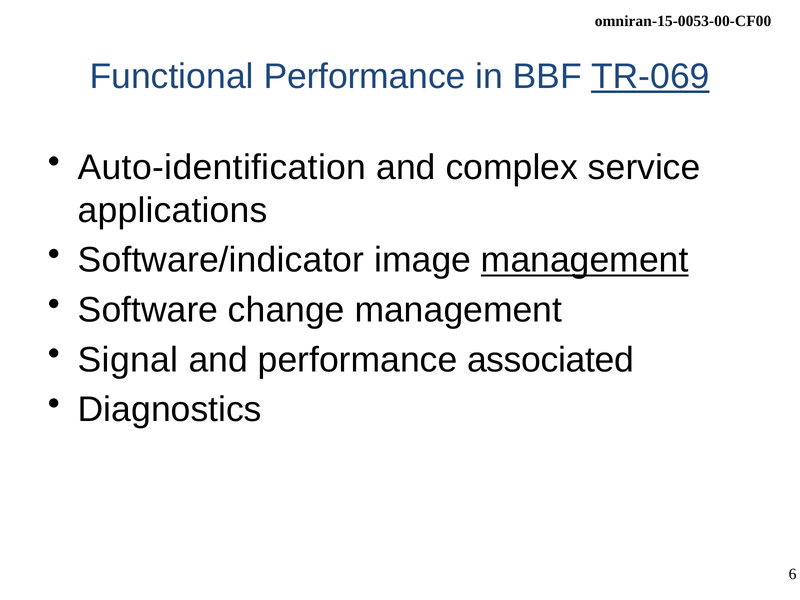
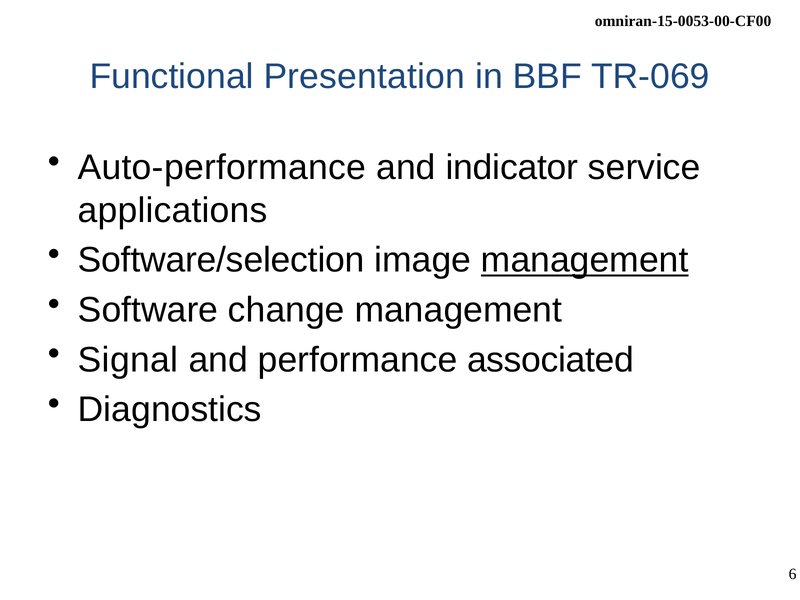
Functional Performance: Performance -> Presentation (364, 76)
TR-069 underline: present -> none (650, 76)
Auto-identification: Auto-identification -> Auto-performance (222, 168)
complex: complex -> indicator (512, 168)
Software/indicator: Software/indicator -> Software/selection (221, 260)
